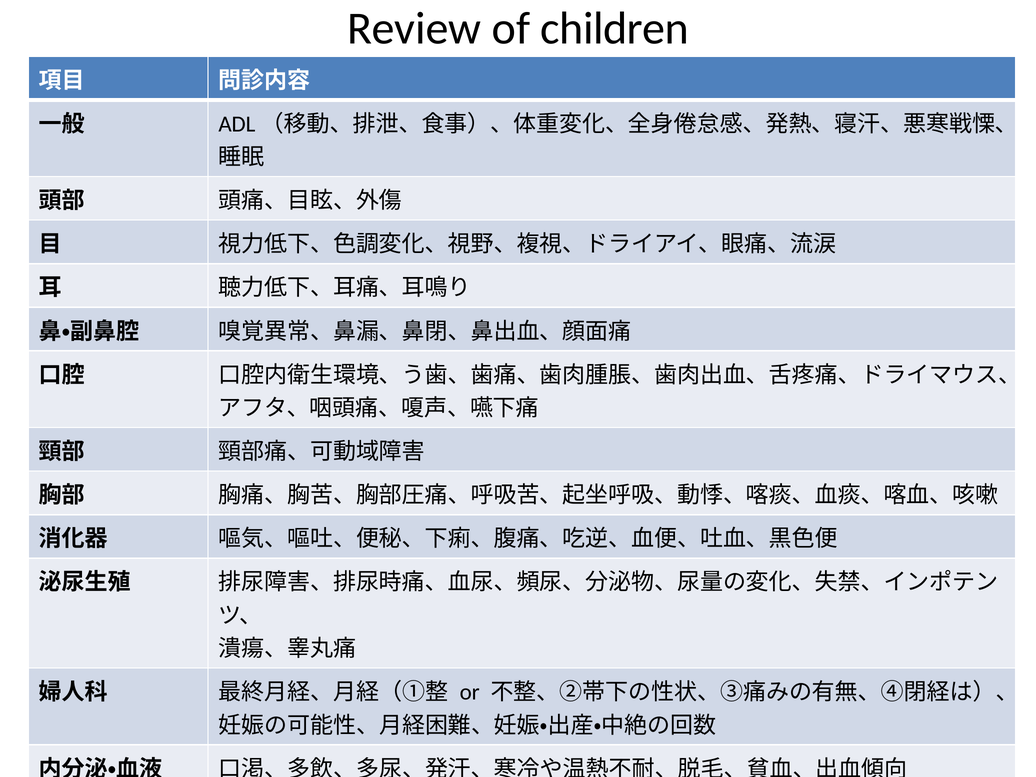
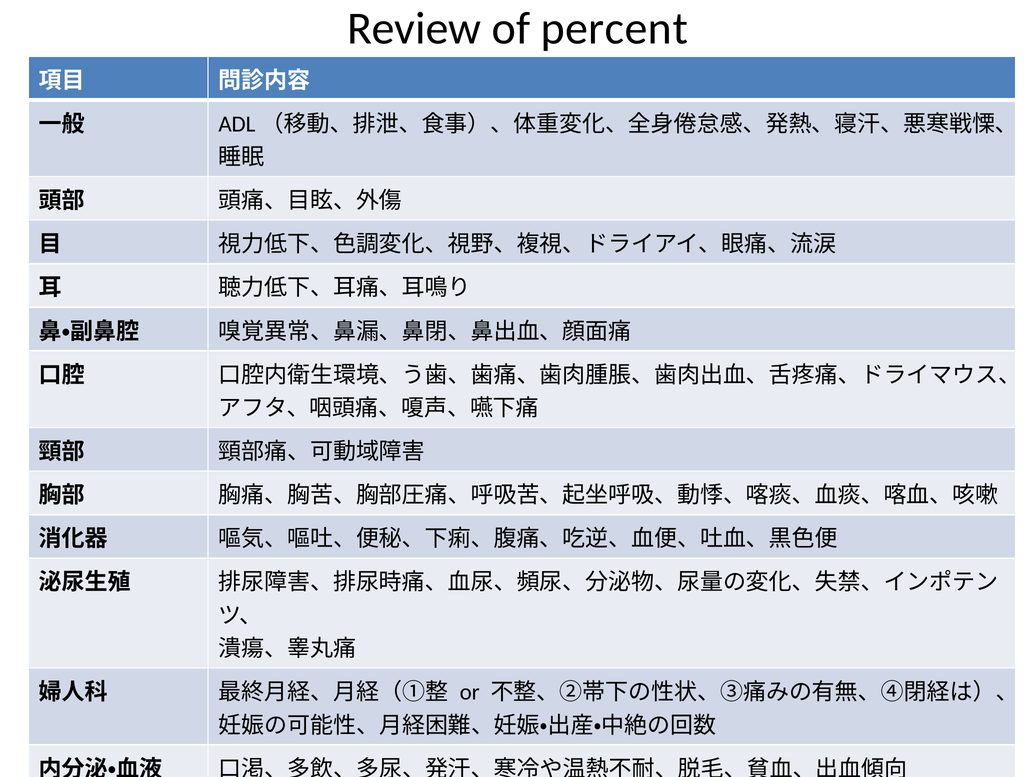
children: children -> percent (614, 29)
